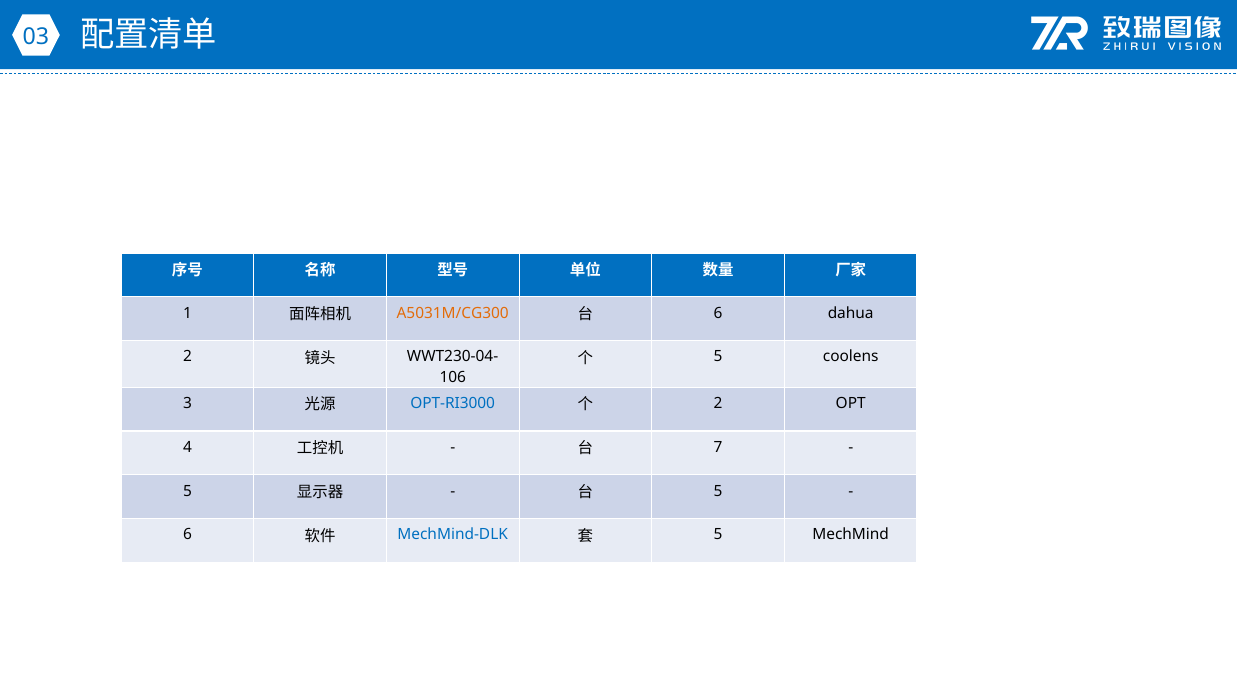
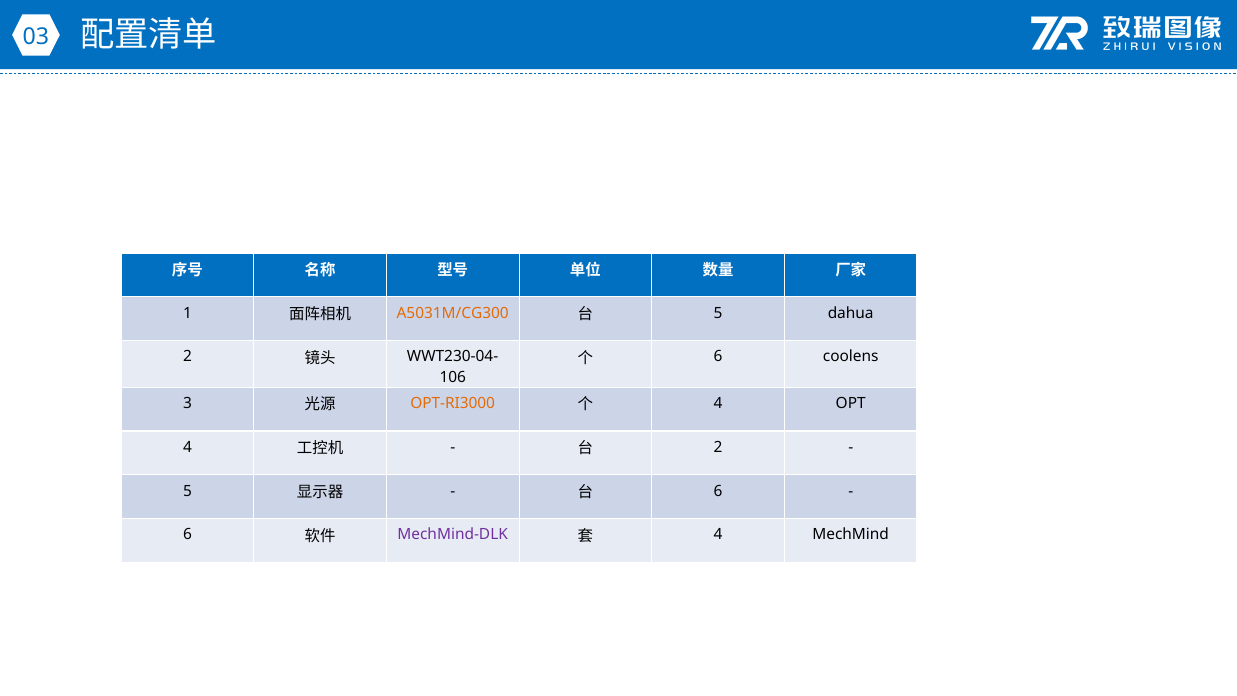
6: 6 -> 5 (718, 313)
5: 5 -> 6 (718, 357)
OPT-RI3000 colour: blue -> orange (453, 403)
2: 2 -> 4 (718, 403)
7: 7 -> 2 (718, 447)
5: 5 -> 6 (718, 491)
MechMind-DLK colour: blue -> purple (453, 535)
5: 5 -> 4 (718, 535)
